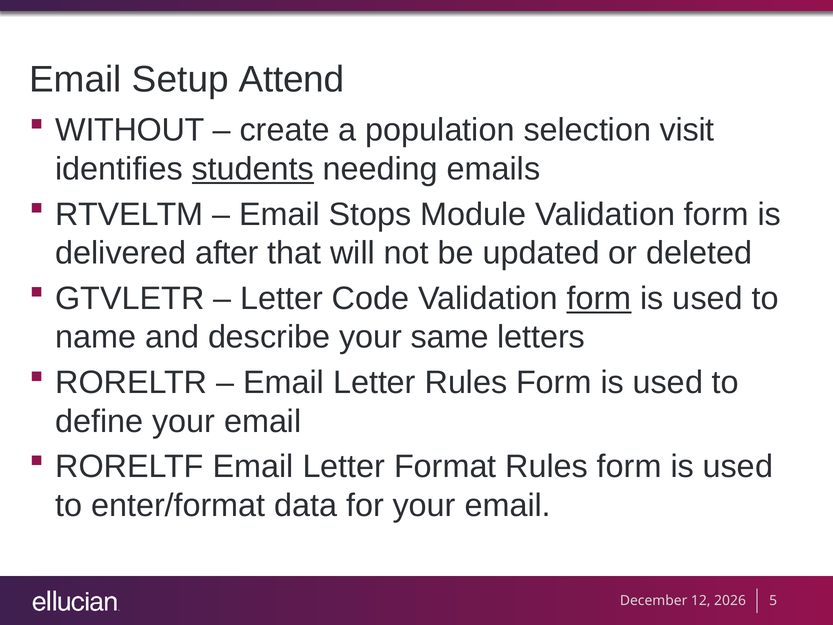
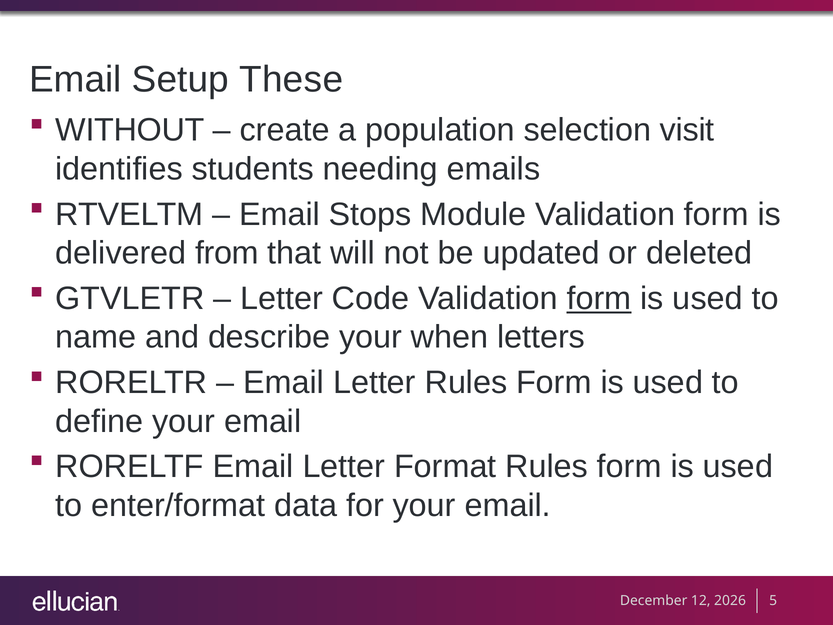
Attend: Attend -> These (291, 80)
students underline: present -> none (253, 169)
after: after -> from (227, 253)
same: same -> when (450, 337)
